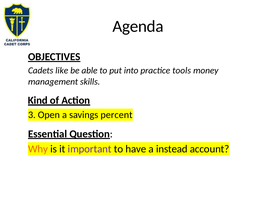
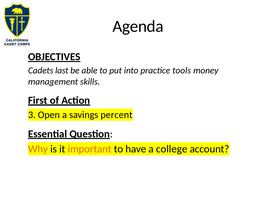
like: like -> last (62, 71)
Kind: Kind -> First (38, 100)
important colour: purple -> orange (90, 149)
instead: instead -> college (172, 149)
